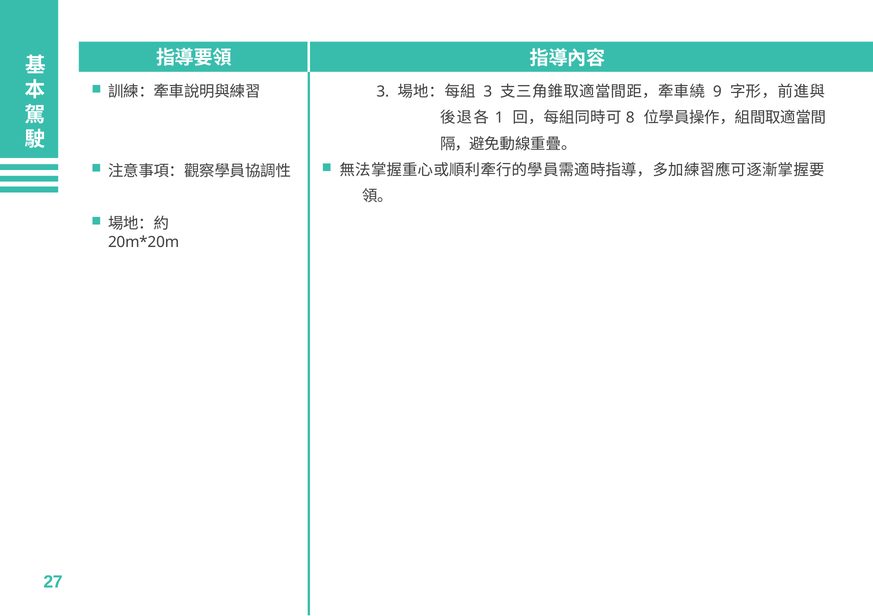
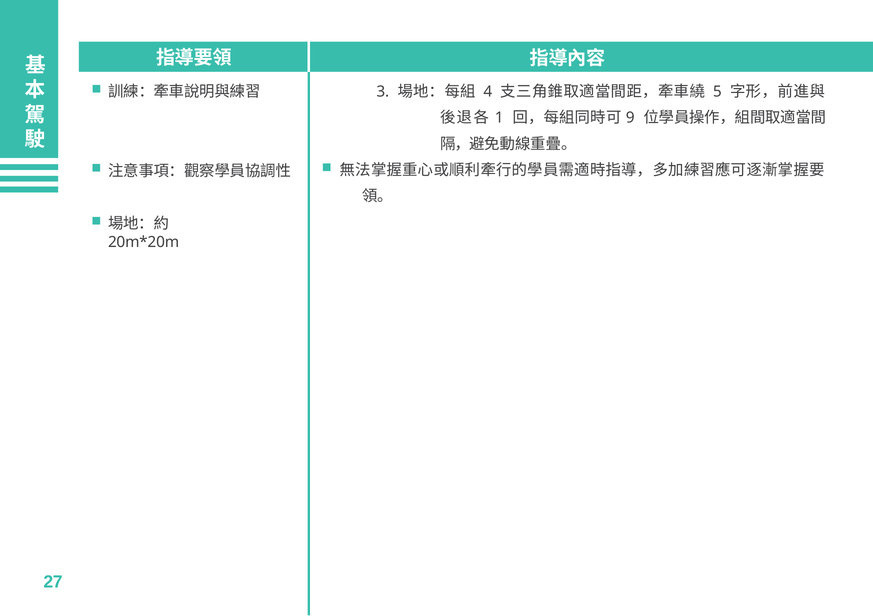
3: 3 -> 4 (488, 92)
9: 9 -> 5 (717, 92)
8: 8 -> 9 (630, 118)
